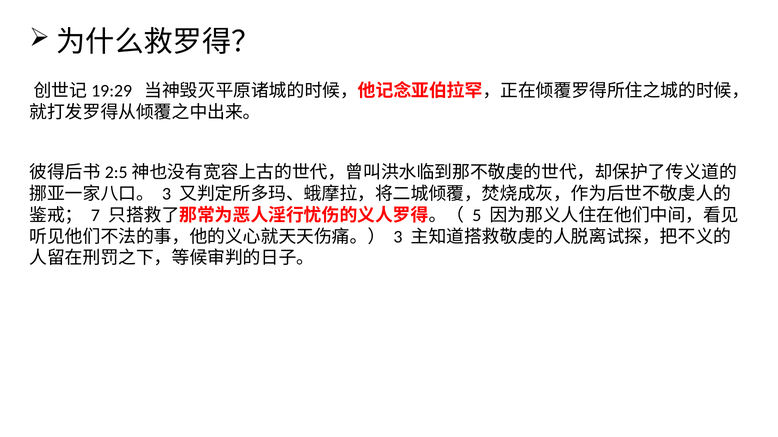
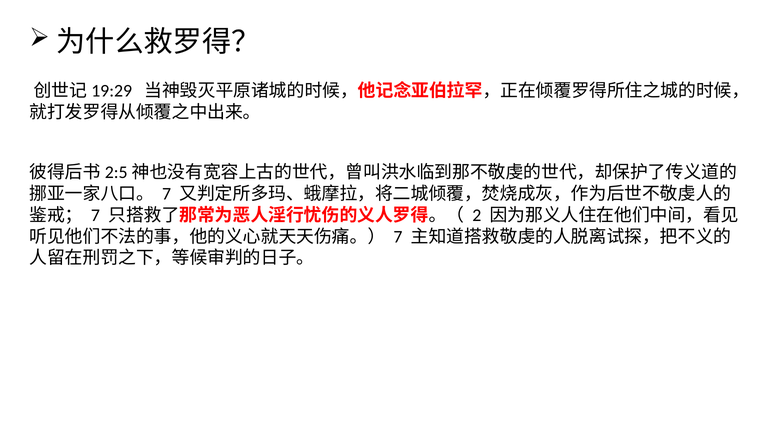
3: 3 -> 7 (167, 194)
5: 5 -> 2 (477, 216)
3: 3 -> 7 (398, 237)
